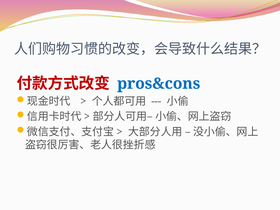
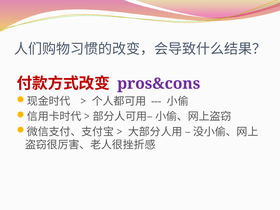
pros&cons colour: blue -> purple (159, 84)
